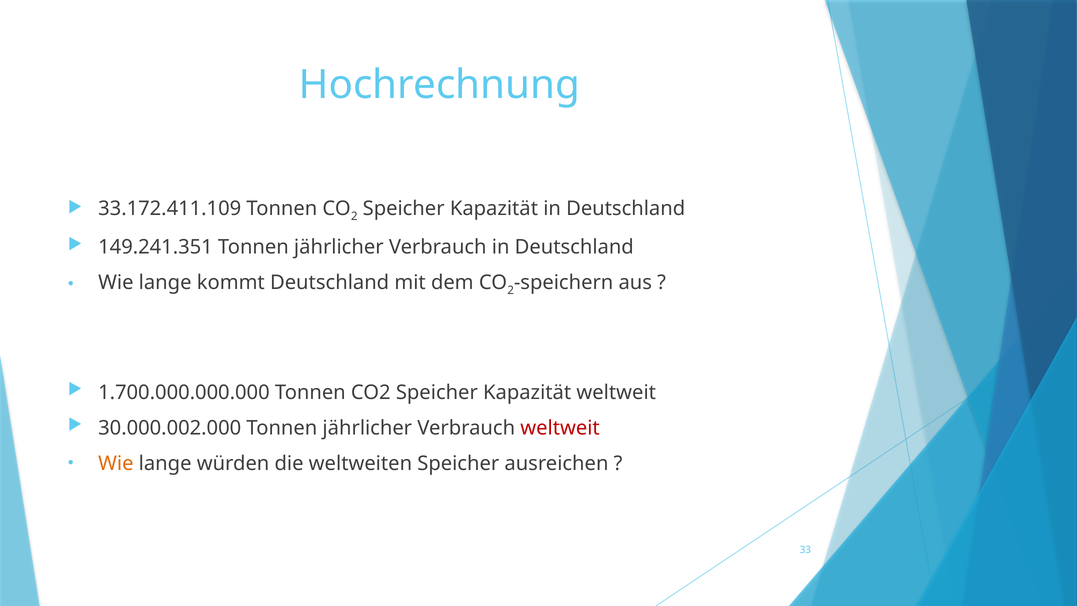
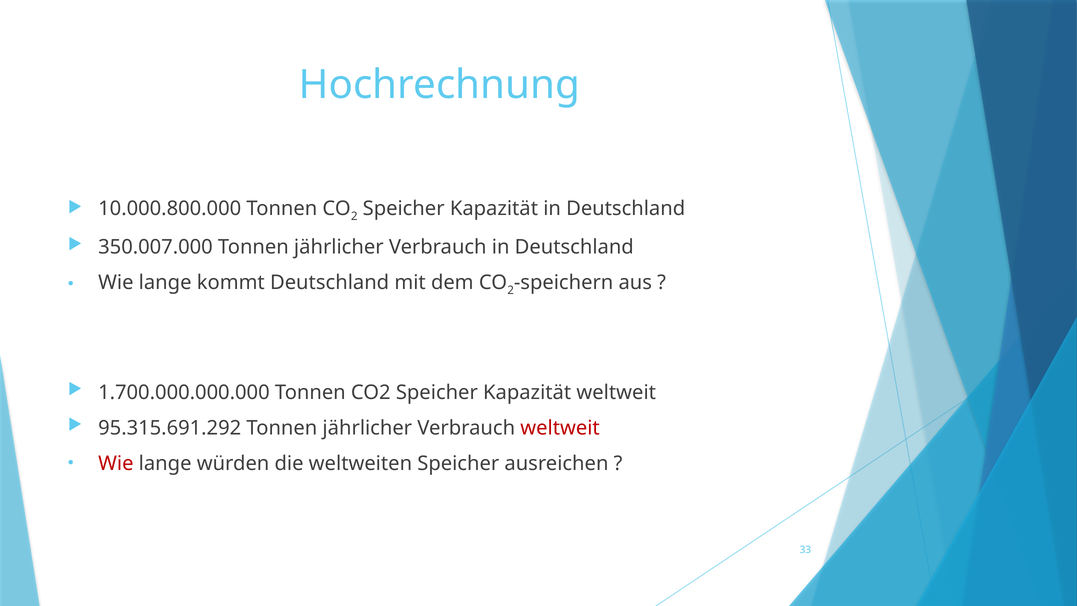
33.172.411.109: 33.172.411.109 -> 10.000.800.000 (170, 208)
149.241.351: 149.241.351 -> 350.007.000 (155, 247)
30.000.002.000: 30.000.002.000 -> 95.315.691.292 (170, 428)
Wie colour: orange -> red (116, 463)
